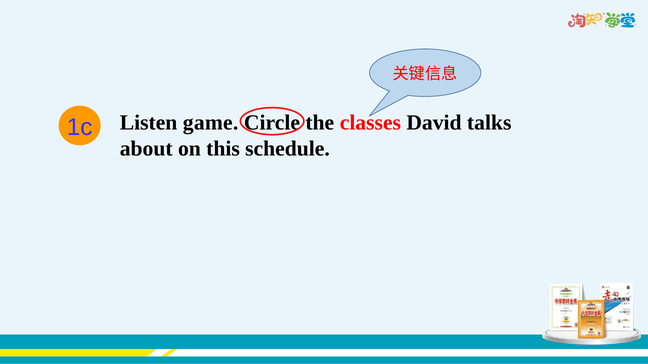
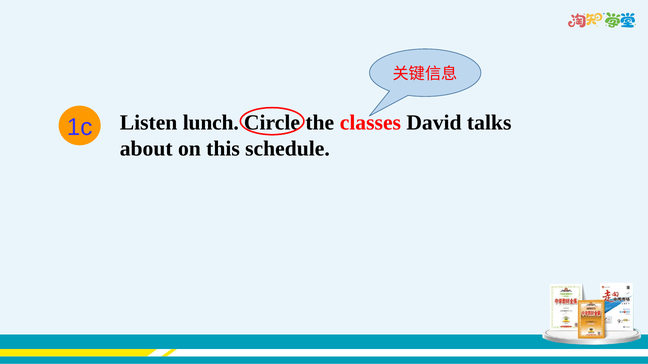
game: game -> lunch (211, 123)
